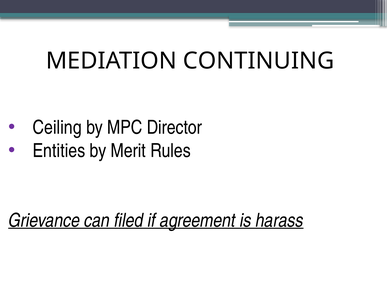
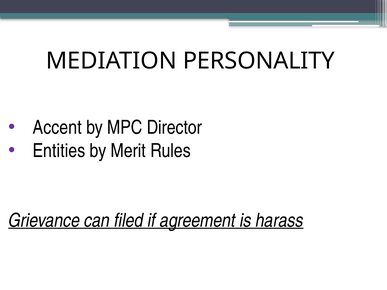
CONTINUING: CONTINUING -> PERSONALITY (259, 61)
Ceiling: Ceiling -> Accent (57, 128)
